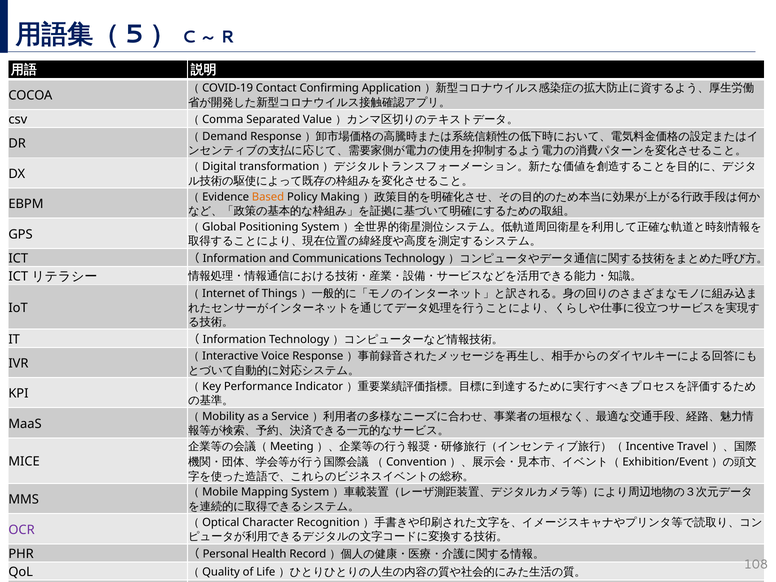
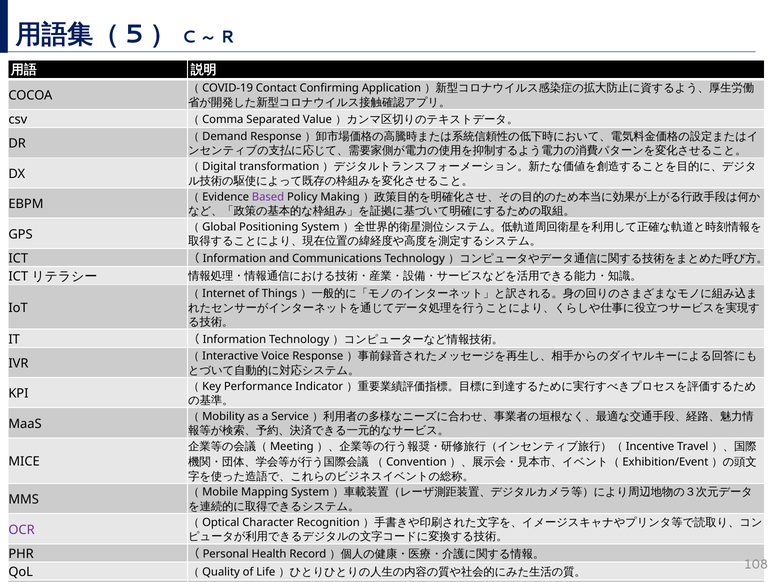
Based colour: orange -> purple (268, 197)
